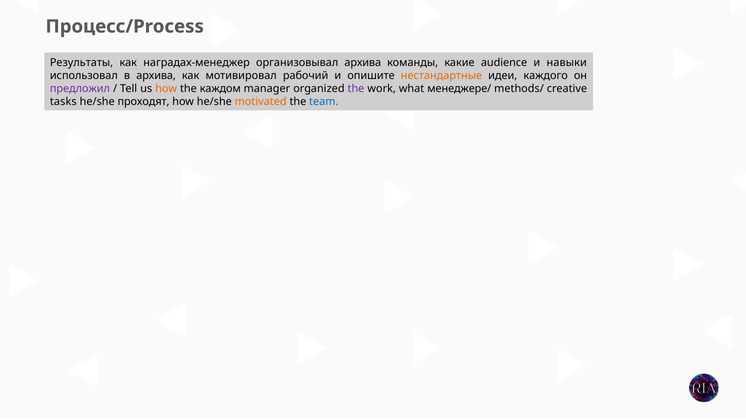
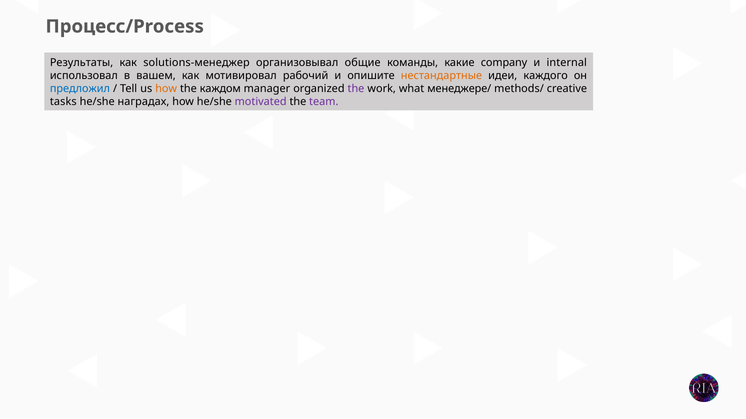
наградах-менеджер: наградах-менеджер -> solutions-менеджер (196, 63)
организовывал архива: архива -> общие (363, 63)
audience: audience -> company (504, 63)
навыки: навыки -> internal (567, 63)
в архива: архива -> вашем (156, 76)
предложил colour: purple -> blue (80, 89)
проходят: проходят -> наградах (143, 102)
motivated colour: orange -> purple (261, 102)
team colour: blue -> purple (324, 102)
